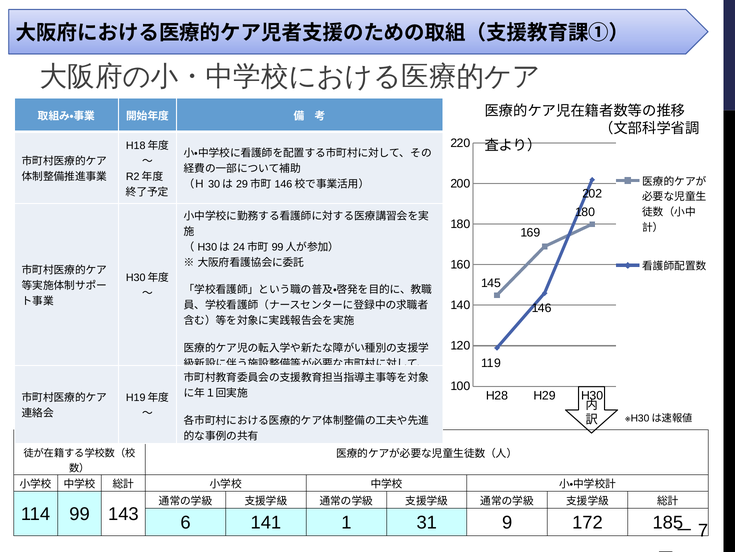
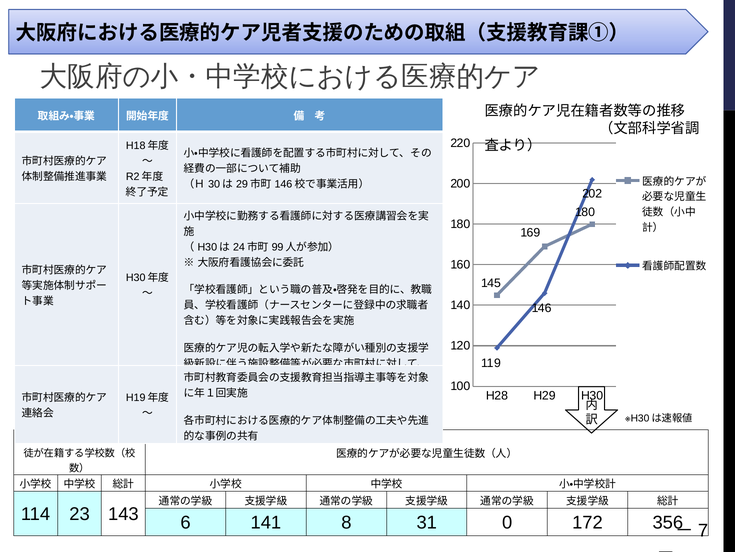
99: 99 -> 23 (80, 514)
1: 1 -> 8 (346, 522)
9: 9 -> 0 (507, 522)
185: 185 -> 356 (668, 522)
